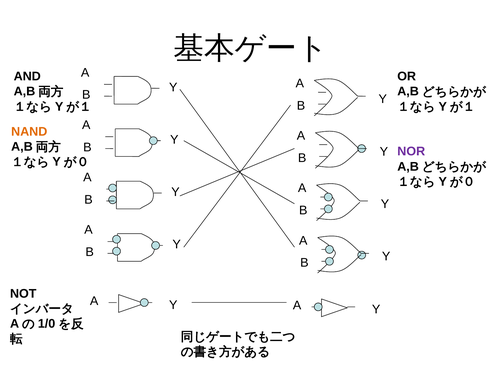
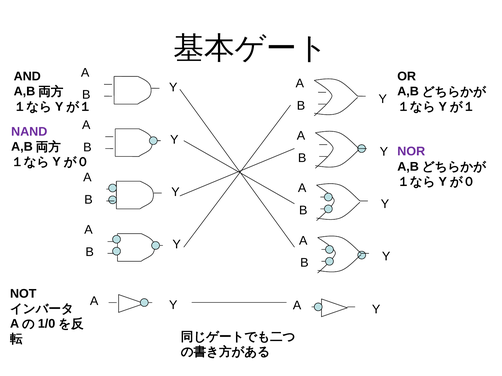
NAND colour: orange -> purple (29, 132)
